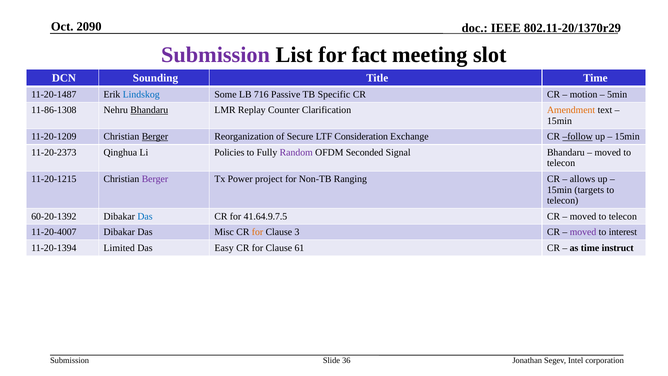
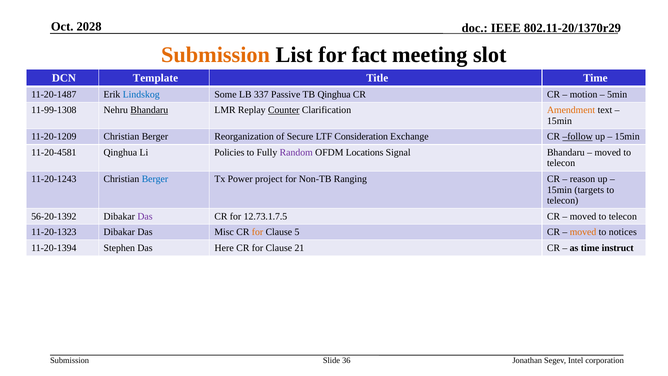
2090: 2090 -> 2028 (89, 27)
Submission colour: purple -> orange (216, 55)
Sounding: Sounding -> Template (155, 78)
716: 716 -> 337 (261, 94)
TB Specific: Specific -> Qinghua (334, 94)
11-86-1308: 11-86-1308 -> 11-99-1308 (54, 110)
Counter underline: none -> present (284, 110)
Berger underline: present -> none (155, 137)
11-20-2373: 11-20-2373 -> 11-20-4581 (54, 152)
Seconded: Seconded -> Locations (365, 152)
11-20-1215: 11-20-1215 -> 11-20-1243 (54, 179)
Berger colour: purple -> blue (155, 179)
allows: allows -> reason (583, 179)
60-20-1392: 60-20-1392 -> 56-20-1392 (54, 216)
Das colour: blue -> purple (145, 216)
41.64.9.7.5: 41.64.9.7.5 -> 12.73.1.7.5 (265, 216)
11-20-4007: 11-20-4007 -> 11-20-1323 (54, 232)
3: 3 -> 5 (297, 232)
moved colour: purple -> orange (583, 232)
interest: interest -> notices (623, 232)
Limited: Limited -> Stephen (119, 248)
Easy: Easy -> Here (224, 248)
61: 61 -> 21 (299, 248)
